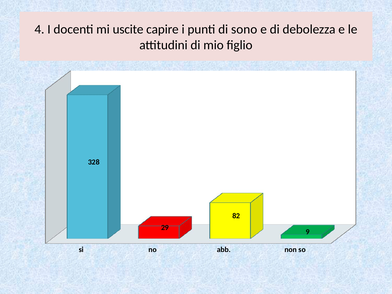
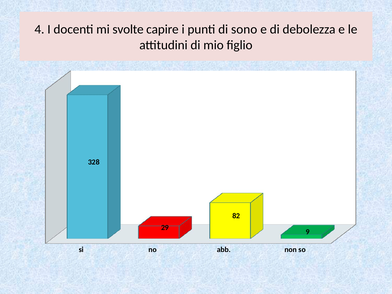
uscite: uscite -> svolte (128, 29)
